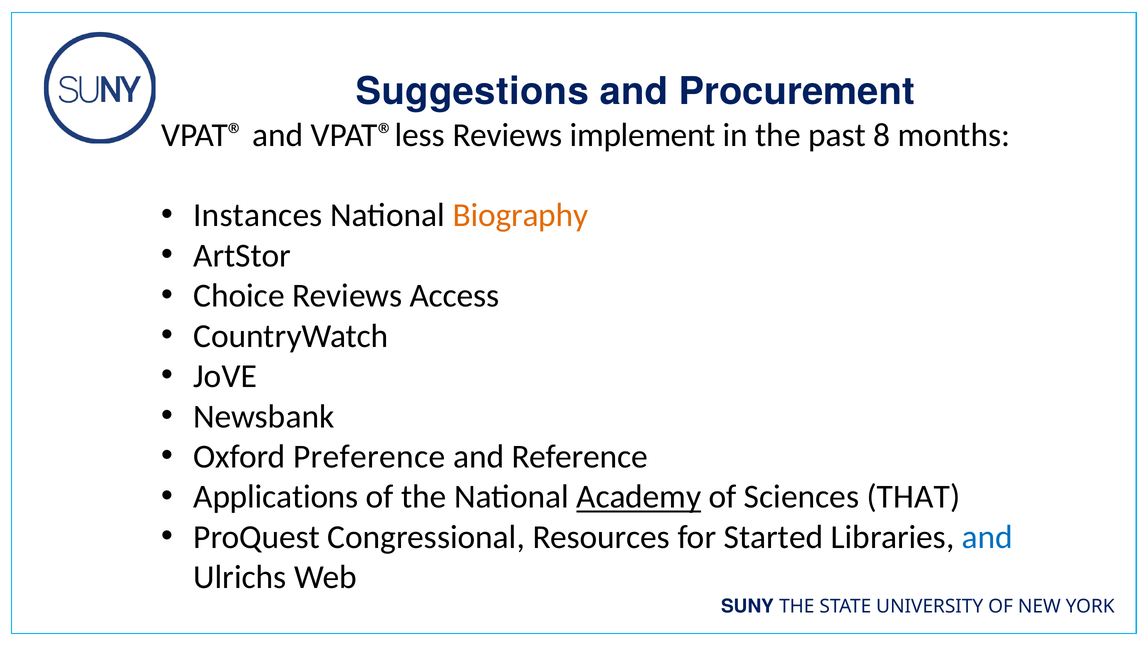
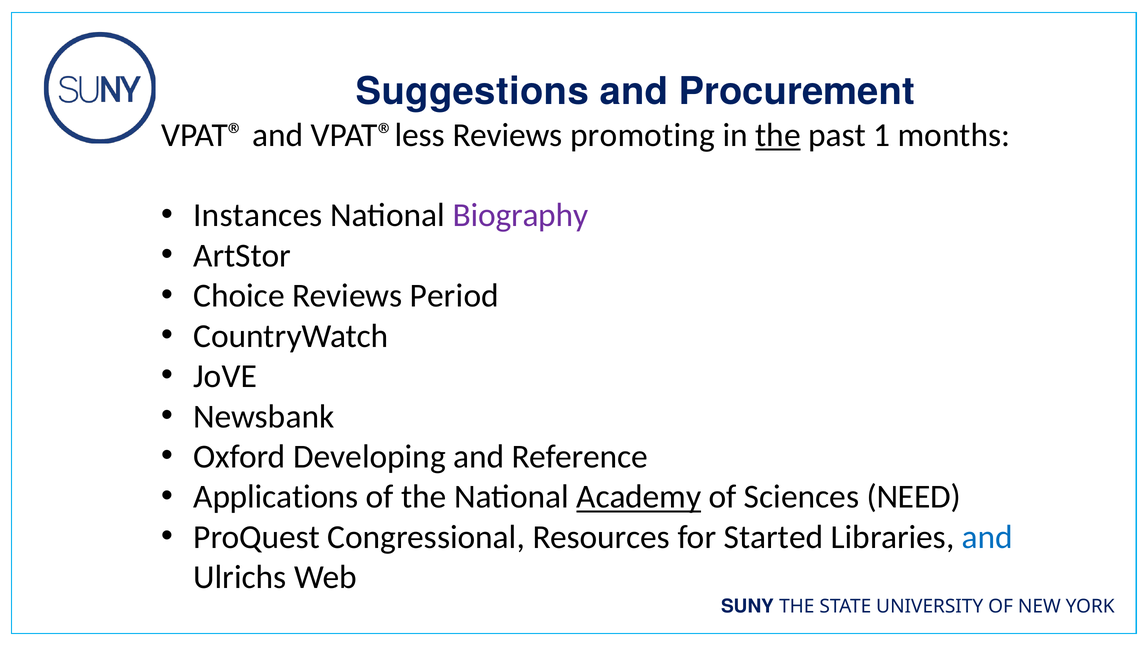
implement: implement -> promoting (643, 135)
the underline: none -> present (778, 135)
8: 8 -> 1 (882, 135)
Biography colour: orange -> purple (520, 215)
Access: Access -> Period (454, 296)
Preference: Preference -> Developing (369, 457)
THAT: THAT -> NEED (914, 497)
